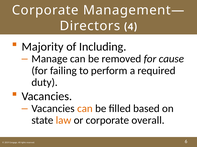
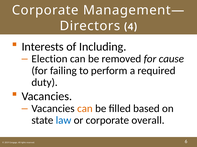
Majority: Majority -> Interests (43, 47)
Manage: Manage -> Election (50, 59)
law colour: orange -> blue (64, 121)
